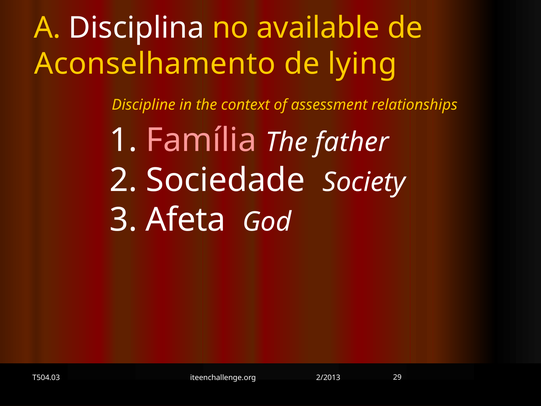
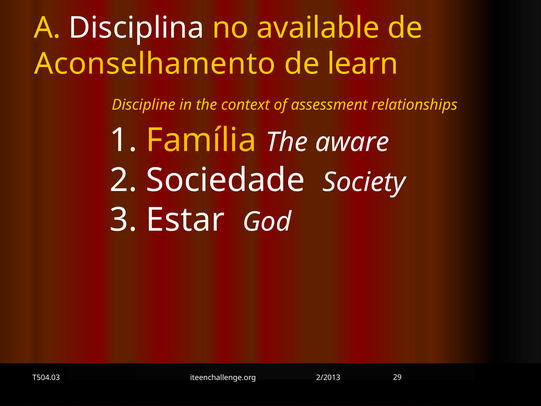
lying: lying -> learn (363, 64)
Família colour: pink -> yellow (201, 140)
father: father -> aware (352, 142)
Afeta: Afeta -> Estar (185, 220)
